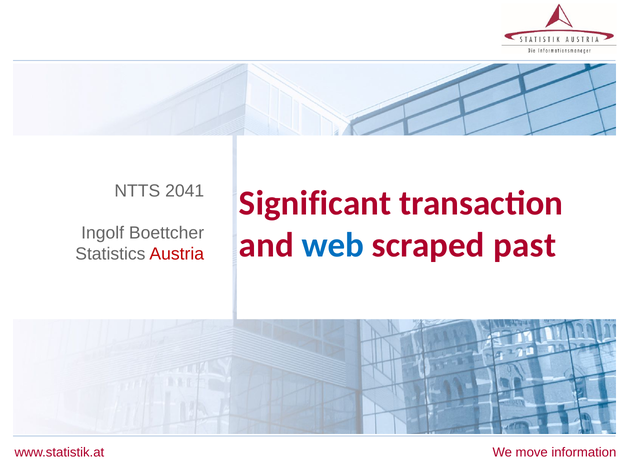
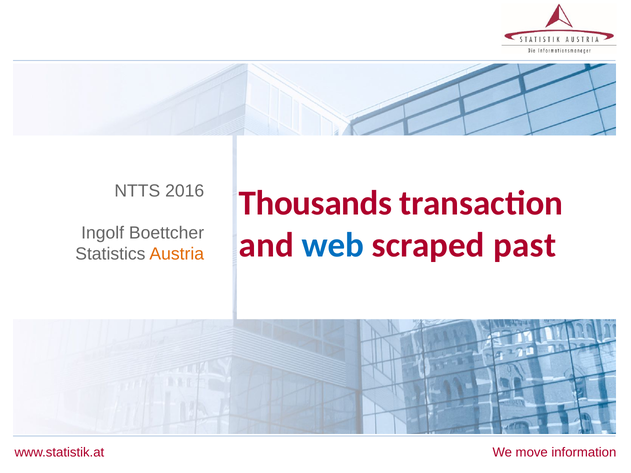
2041: 2041 -> 2016 (185, 191)
Significant: Significant -> Thousands (315, 203)
Austria colour: red -> orange (177, 254)
